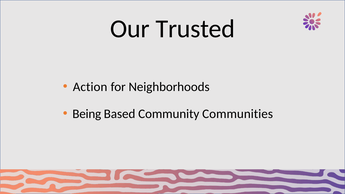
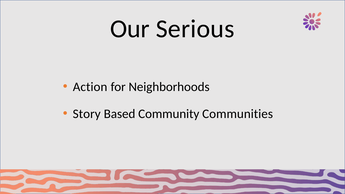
Trusted: Trusted -> Serious (195, 29)
Being: Being -> Story (87, 114)
